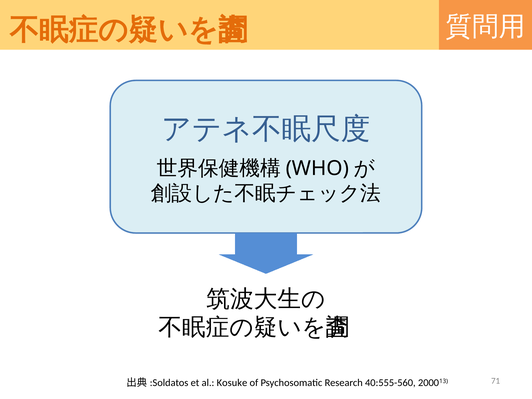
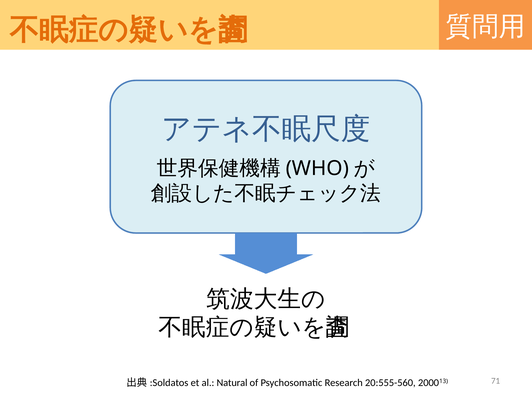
Kosuke: Kosuke -> Natural (232, 383)
40:555-560: 40:555-560 -> 20:555-560 (390, 383)
